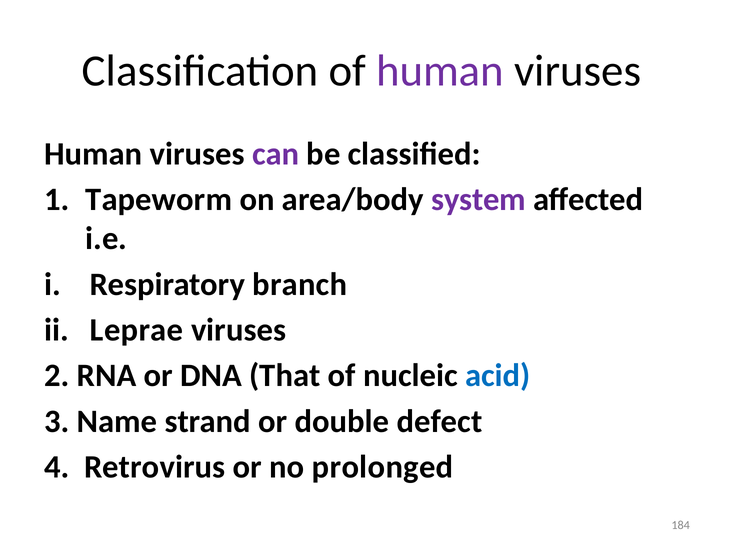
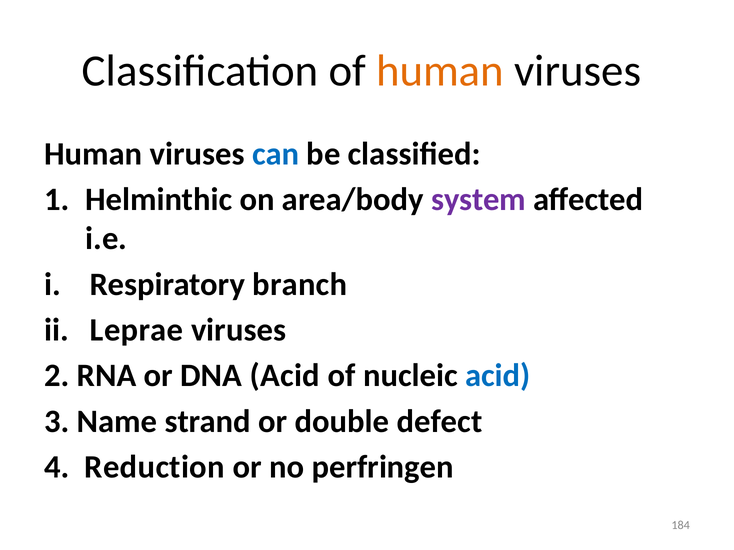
human colour: purple -> orange (440, 71)
can colour: purple -> blue (276, 154)
Tapeworm: Tapeworm -> Helminthic (159, 200)
DNA That: That -> Acid (285, 376)
Retrovirus: Retrovirus -> Reduction (155, 467)
prolonged: prolonged -> perfringen (383, 467)
